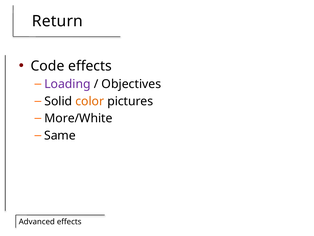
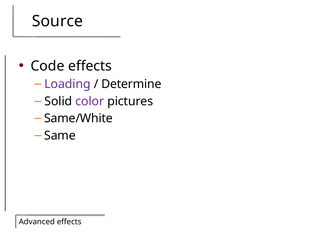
Return: Return -> Source (58, 21)
Objectives: Objectives -> Determine (131, 84)
color colour: orange -> purple (90, 101)
More/White: More/White -> Same/White (78, 118)
